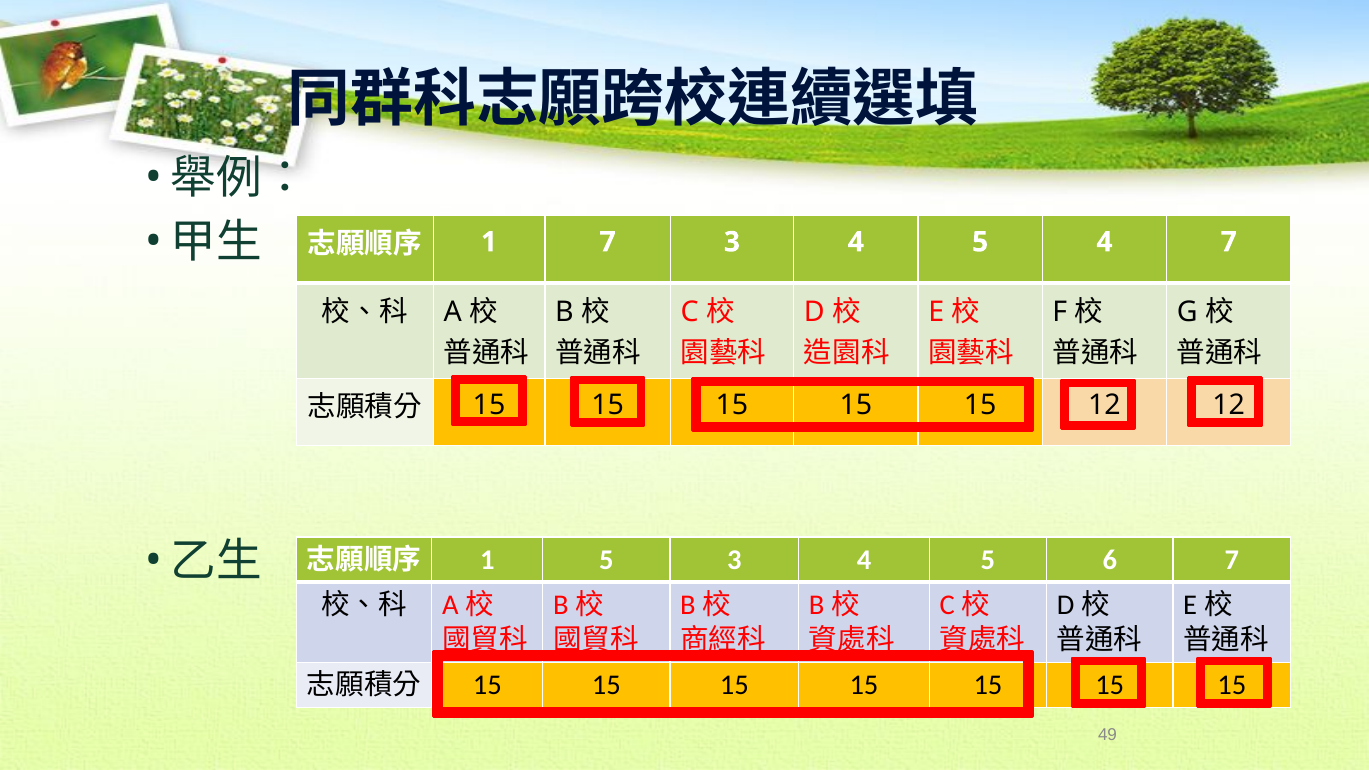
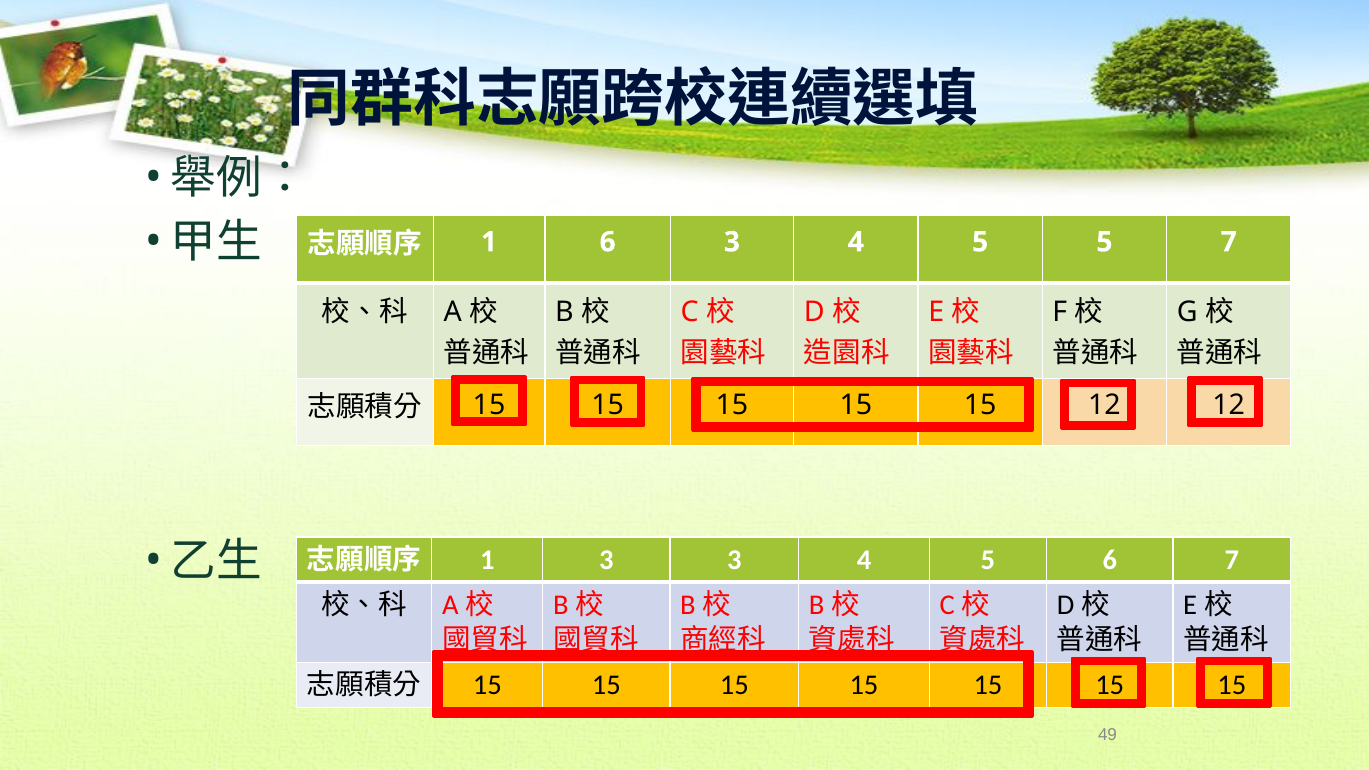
1 7: 7 -> 6 (608, 242)
5 4: 4 -> 5 (1104, 242)
1 5: 5 -> 3 (606, 560)
